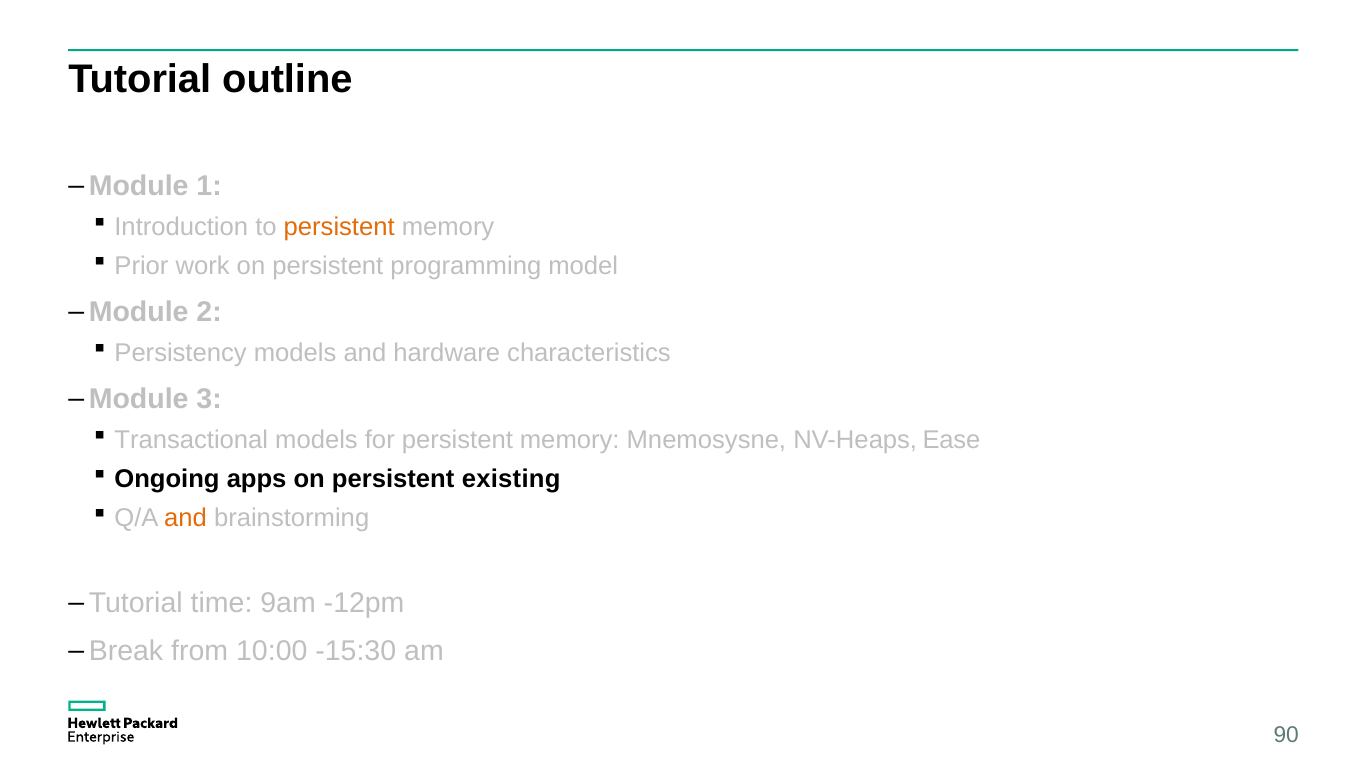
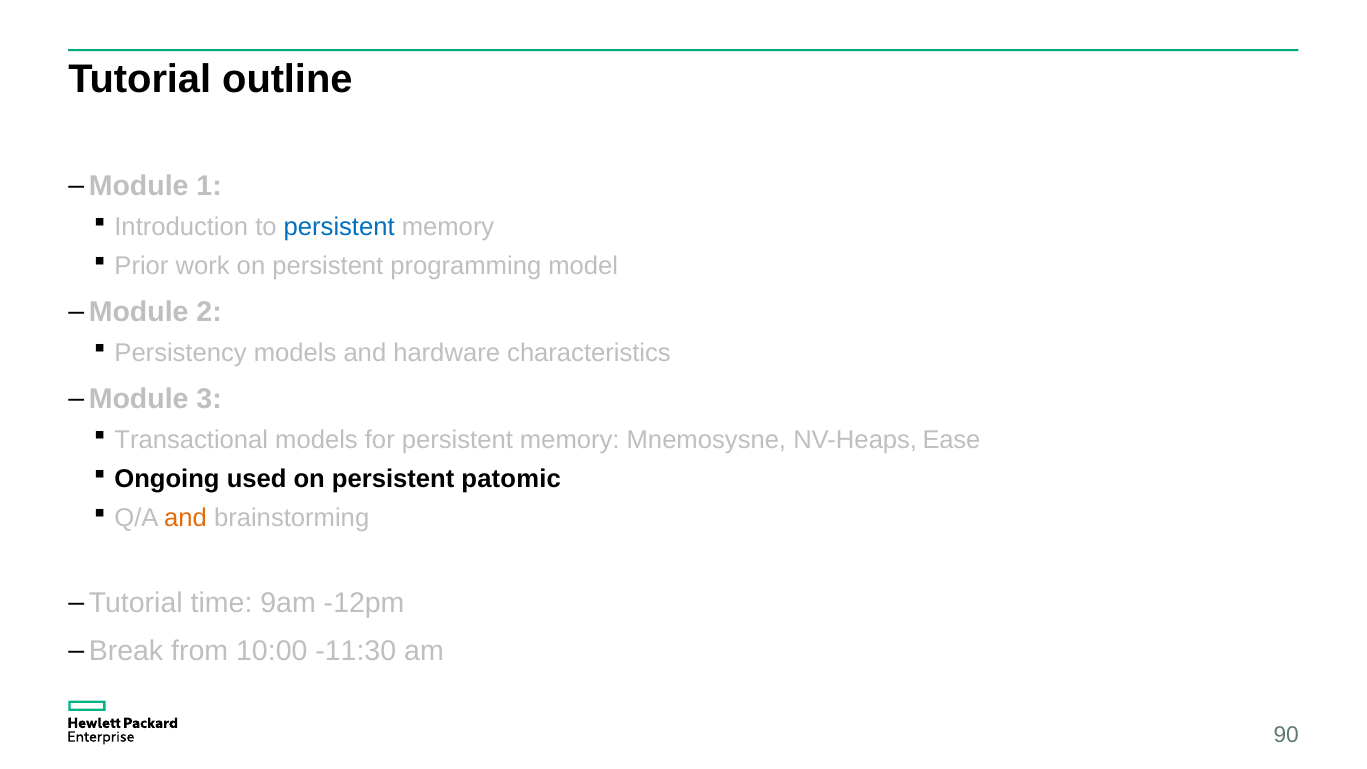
persistent colour: orange -> blue (339, 227)
apps: apps -> used (257, 479)
existing: existing -> patomic (511, 479)
-15:30: -15:30 -> -11:30 (356, 651)
